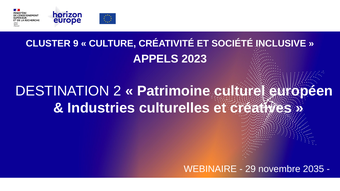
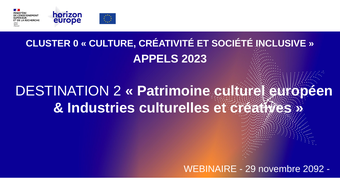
9: 9 -> 0 (76, 44)
2035: 2035 -> 2092 (314, 169)
